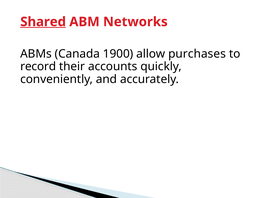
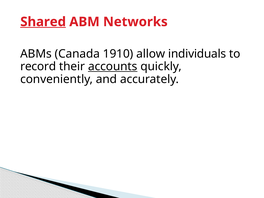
1900: 1900 -> 1910 (118, 54)
purchases: purchases -> individuals (197, 54)
accounts underline: none -> present (113, 66)
